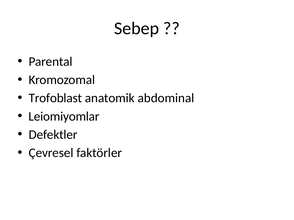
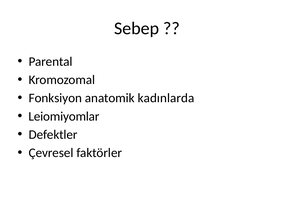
Trofoblast: Trofoblast -> Fonksiyon (55, 98)
abdominal: abdominal -> kadınlarda (166, 98)
